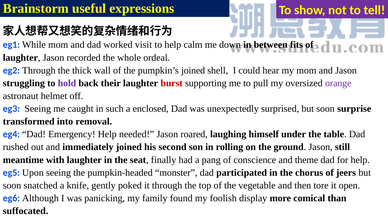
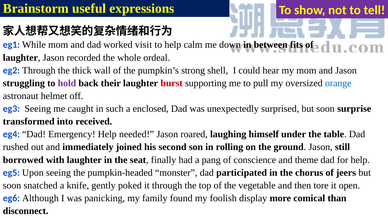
pumpkin’s joined: joined -> strong (193, 70)
orange colour: purple -> blue (338, 83)
removal: removal -> received (94, 122)
meantime: meantime -> borrowed (23, 160)
suffocated: suffocated -> disconnect (26, 211)
